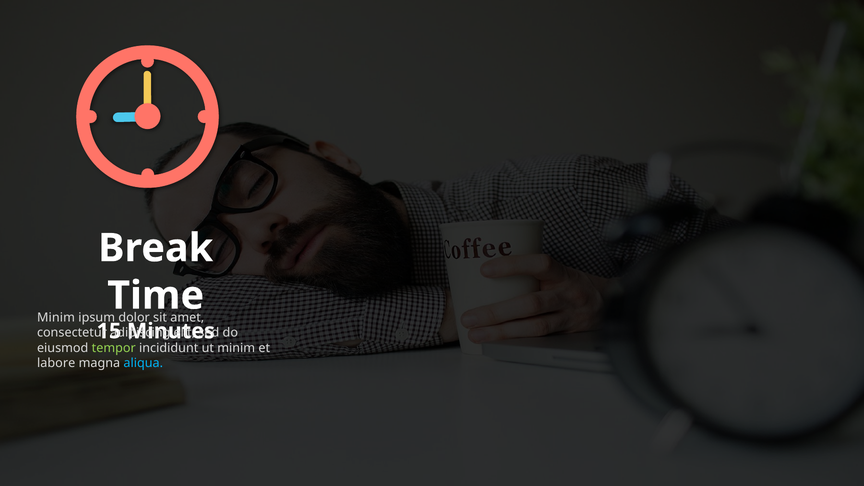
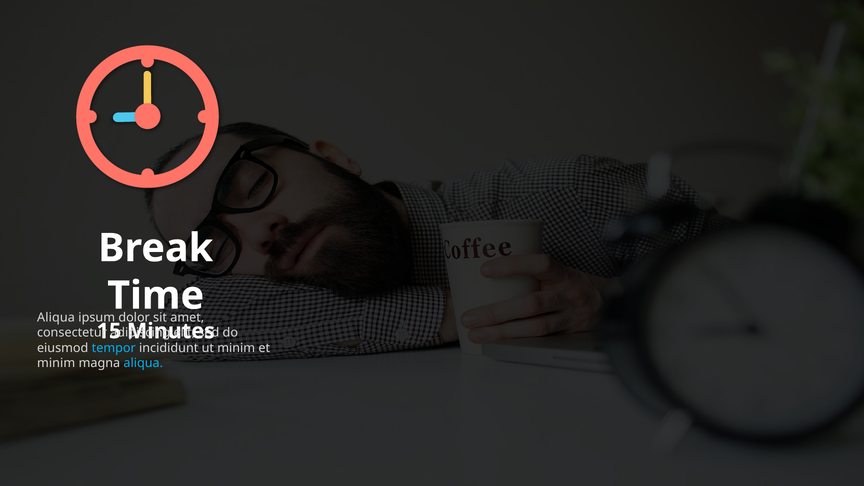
Minim: Minim -> Aliqua (56, 318)
tempor colour: light green -> light blue (114, 348)
labore: labore -> minim (56, 363)
